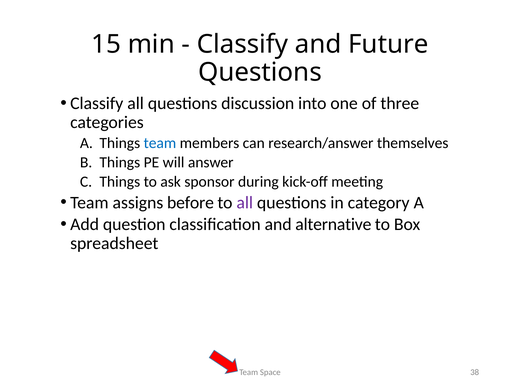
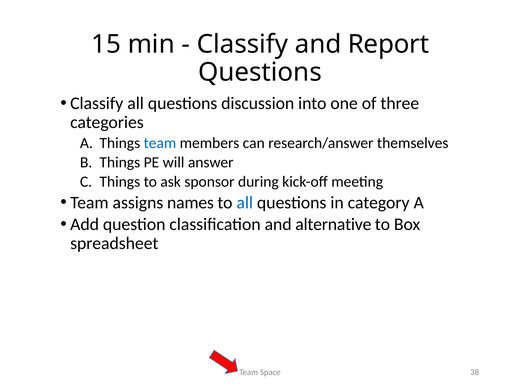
Future: Future -> Report (388, 44)
before: before -> names (190, 203)
all colour: purple -> blue (245, 203)
